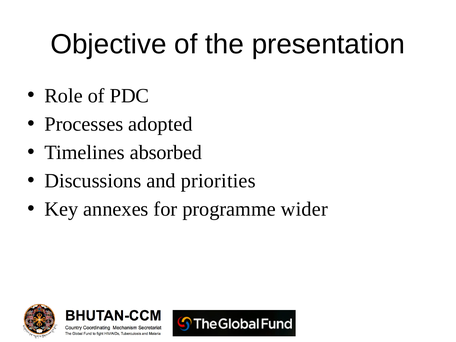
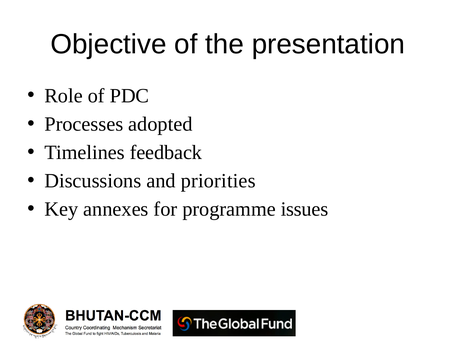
absorbed: absorbed -> feedback (166, 152)
wider: wider -> issues (305, 209)
